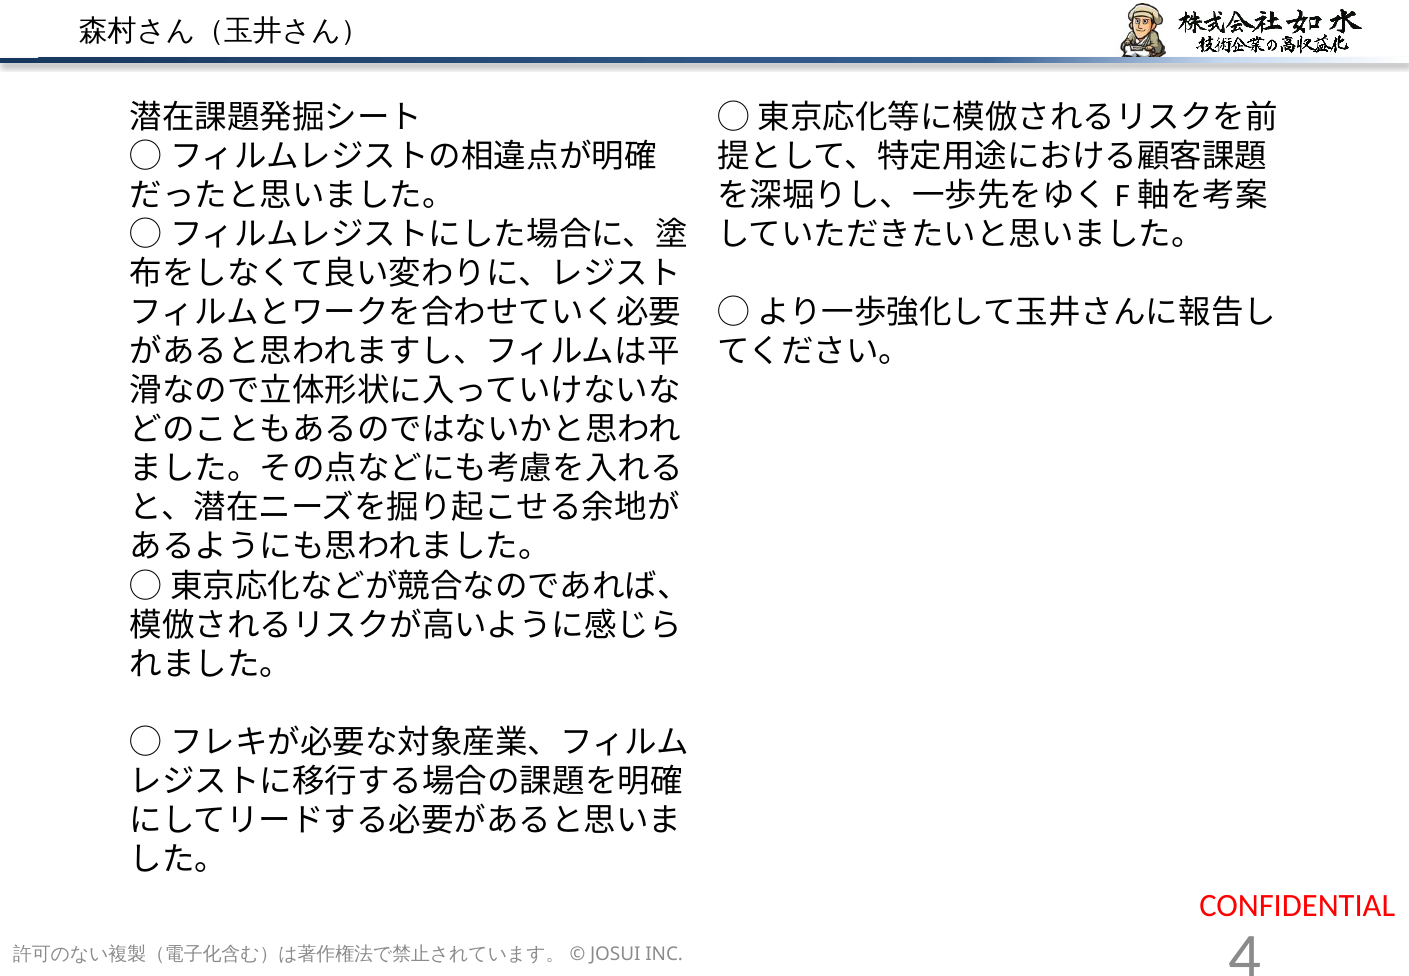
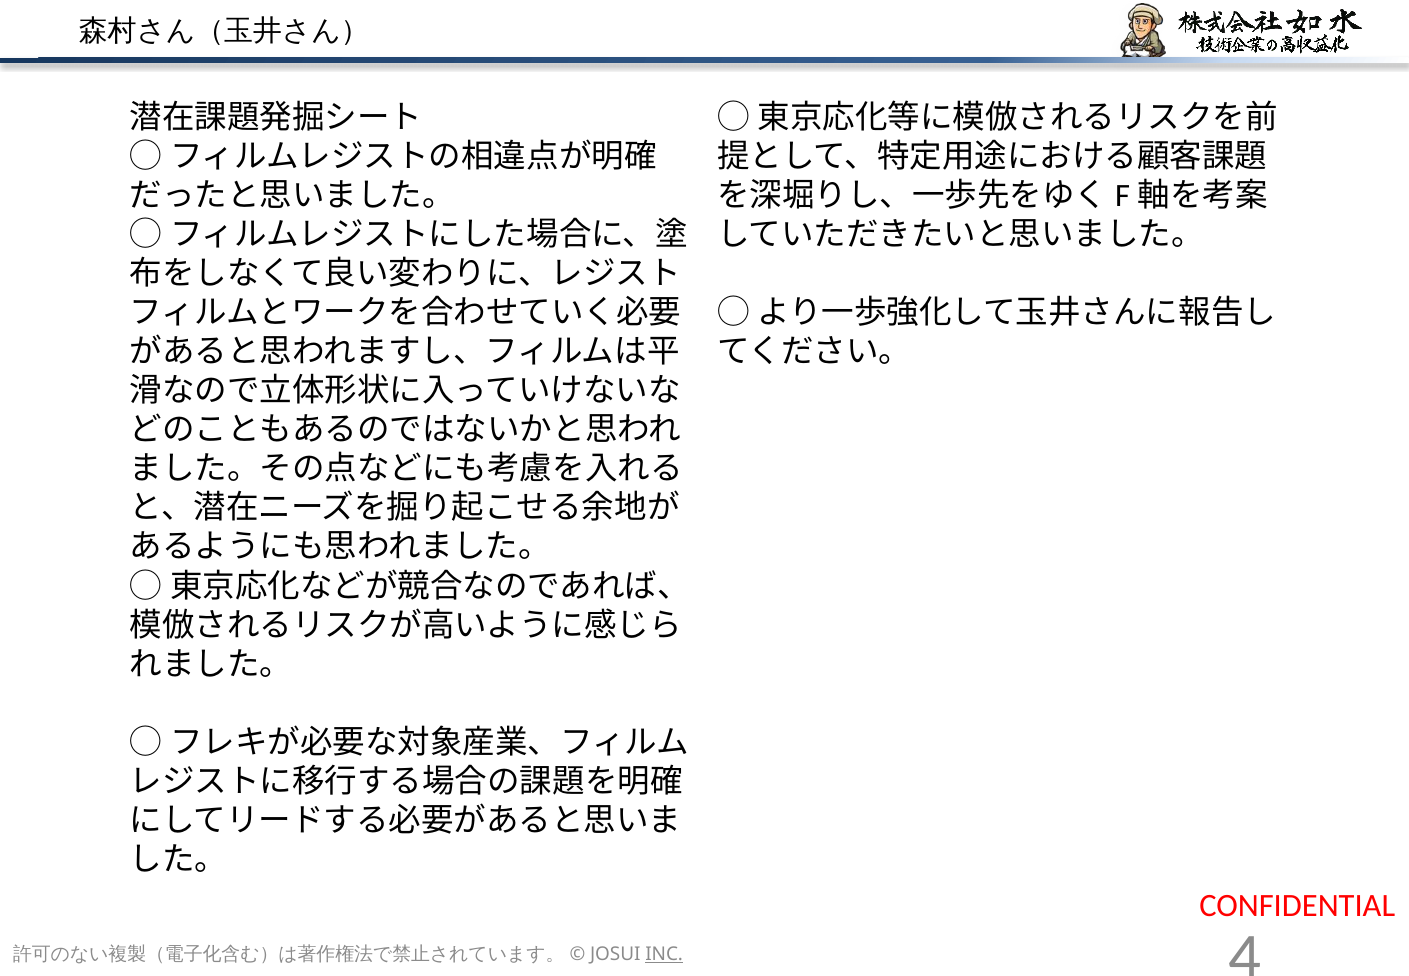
INC underline: none -> present (664, 954)
